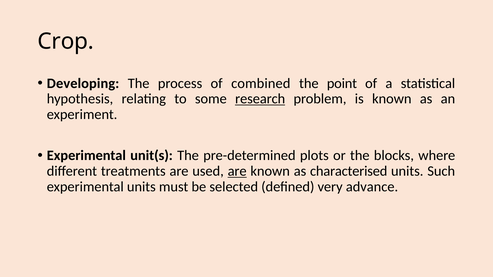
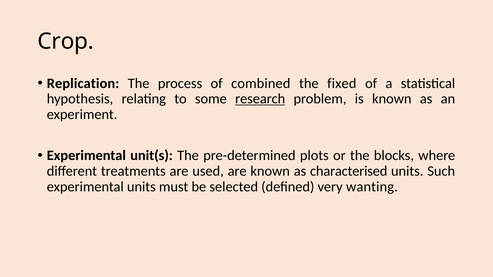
Developing: Developing -> Replication (83, 83)
point: point -> fixed (342, 83)
are underline: present -> none (237, 171)
advance: advance -> wanting (372, 187)
